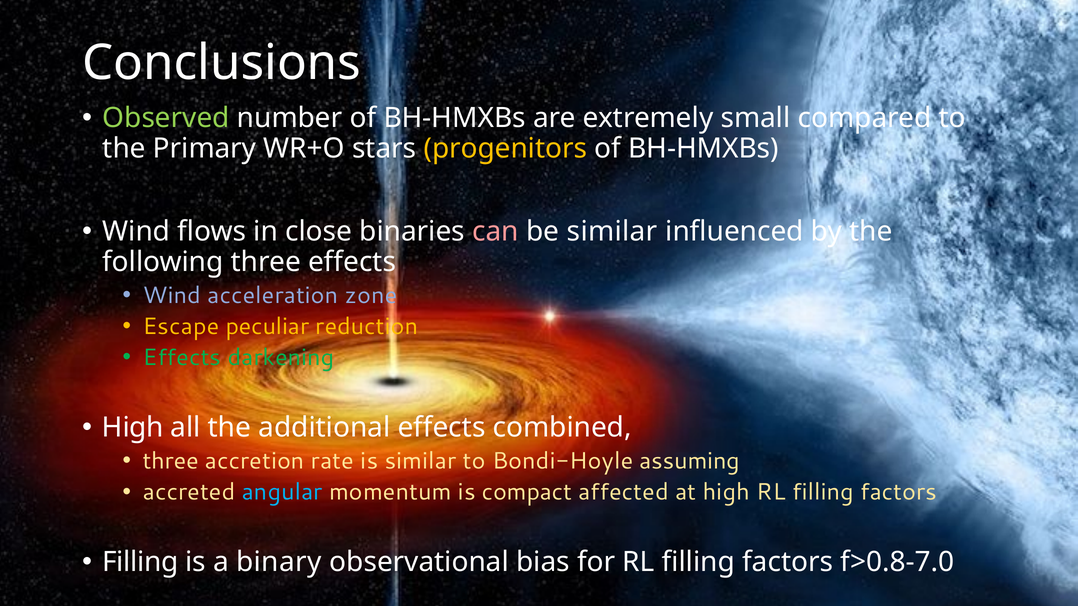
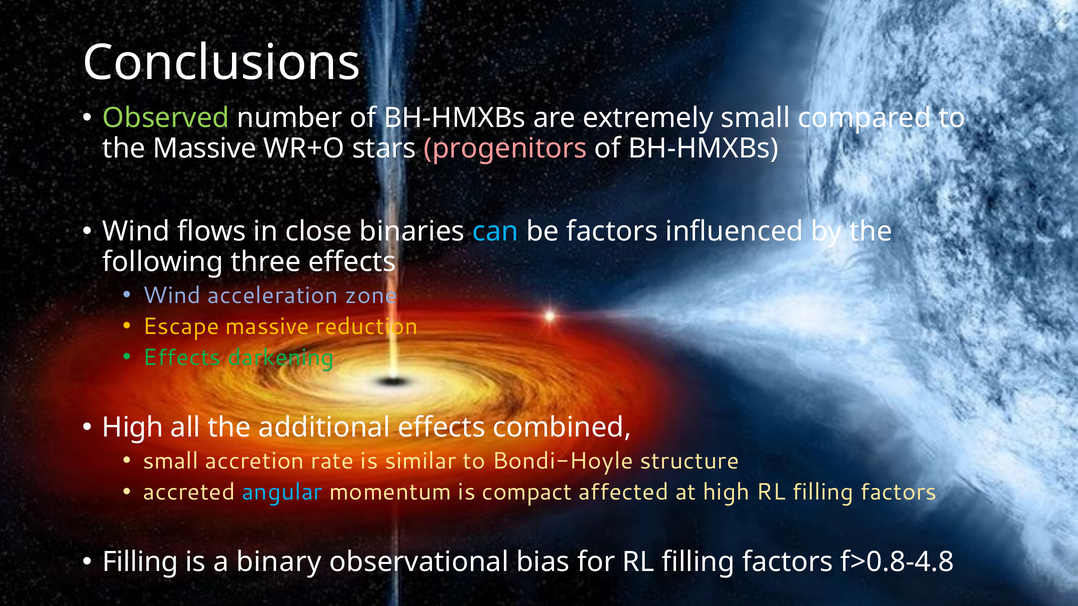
the Primary: Primary -> Massive (205, 149)
progenitors colour: yellow -> pink (505, 149)
can colour: pink -> light blue (496, 232)
be similar: similar -> factors (612, 232)
Escape peculiar: peculiar -> massive (267, 327)
three: three -> small (171, 461)
assuming: assuming -> structure (689, 461)
f>0.8-7.0: f>0.8-7.0 -> f>0.8-4.8 (897, 563)
